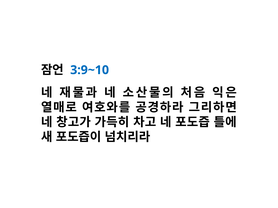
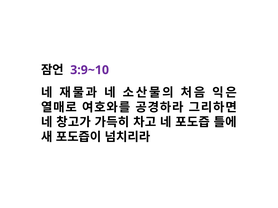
3:9~10 colour: blue -> purple (90, 70)
